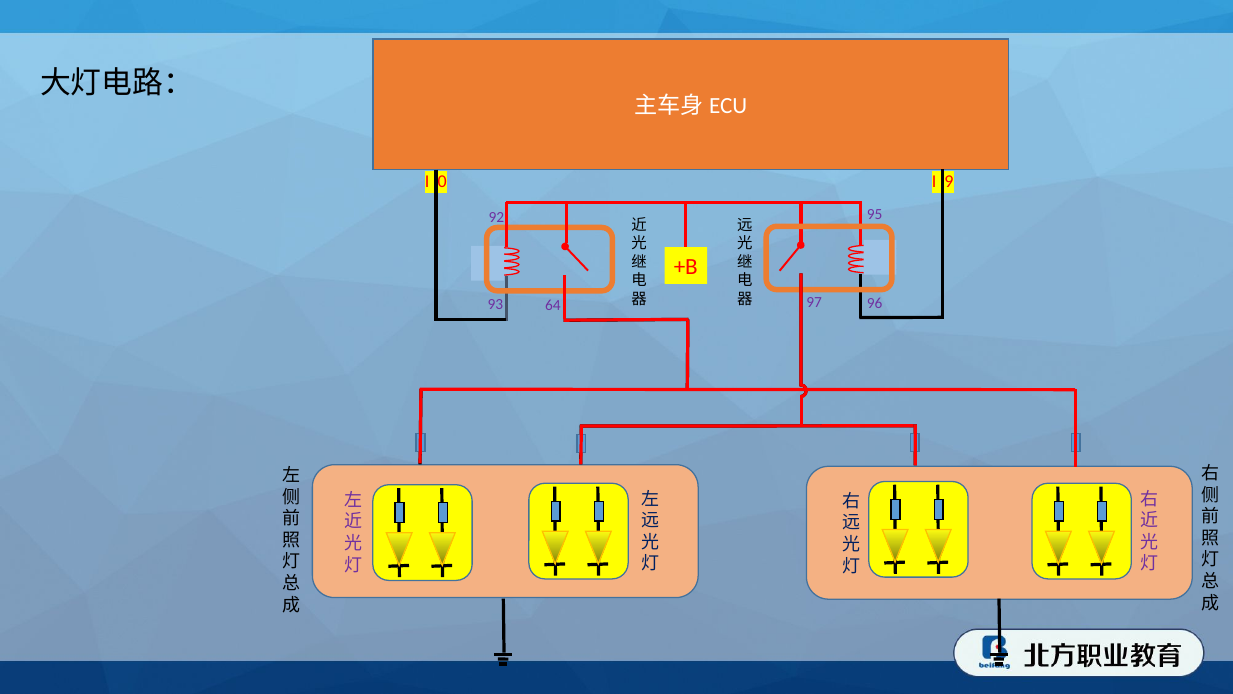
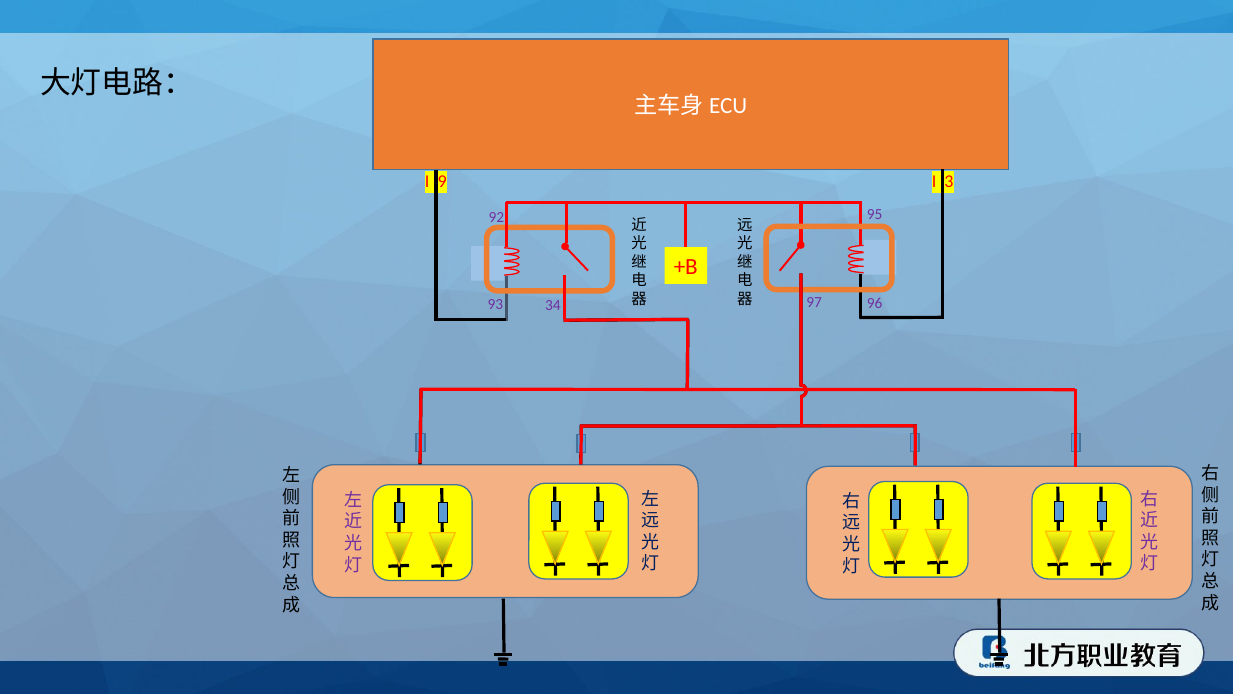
0: 0 -> 9 (442, 182)
9: 9 -> 3 (949, 182)
64: 64 -> 34 (553, 305)
